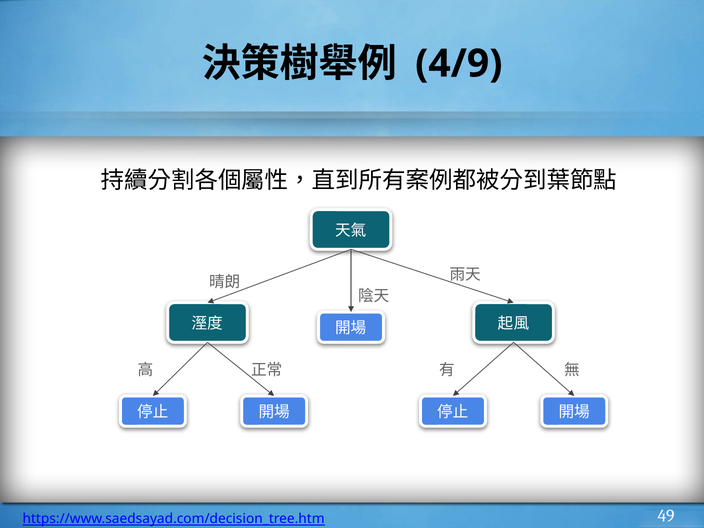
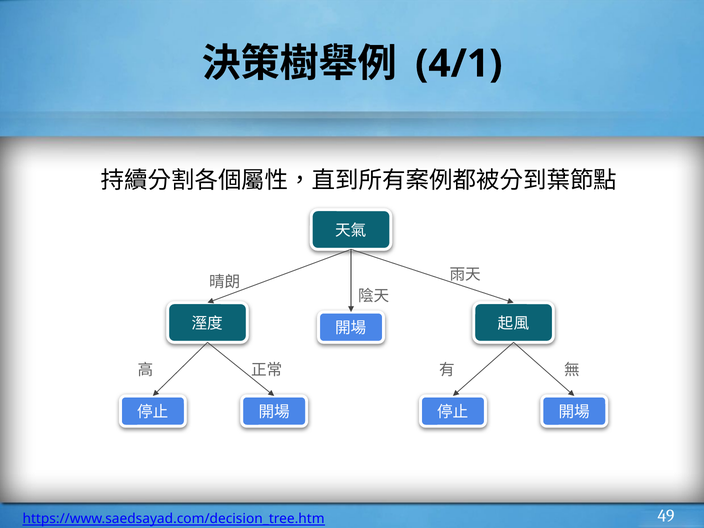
4/9: 4/9 -> 4/1 (459, 64)
